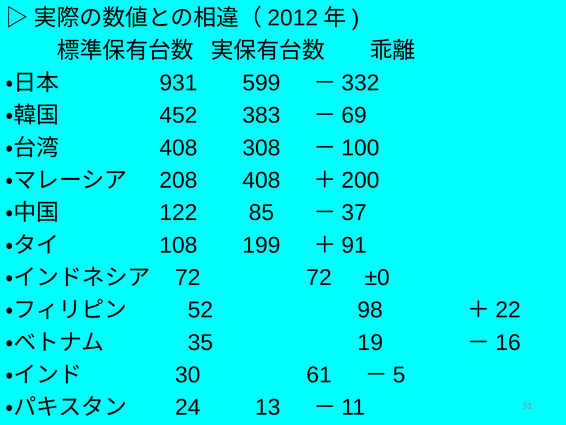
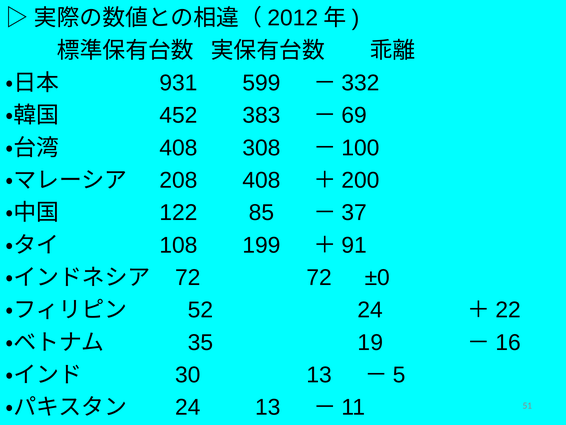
52 98: 98 -> 24 (370, 310)
30 61: 61 -> 13 (319, 375)
